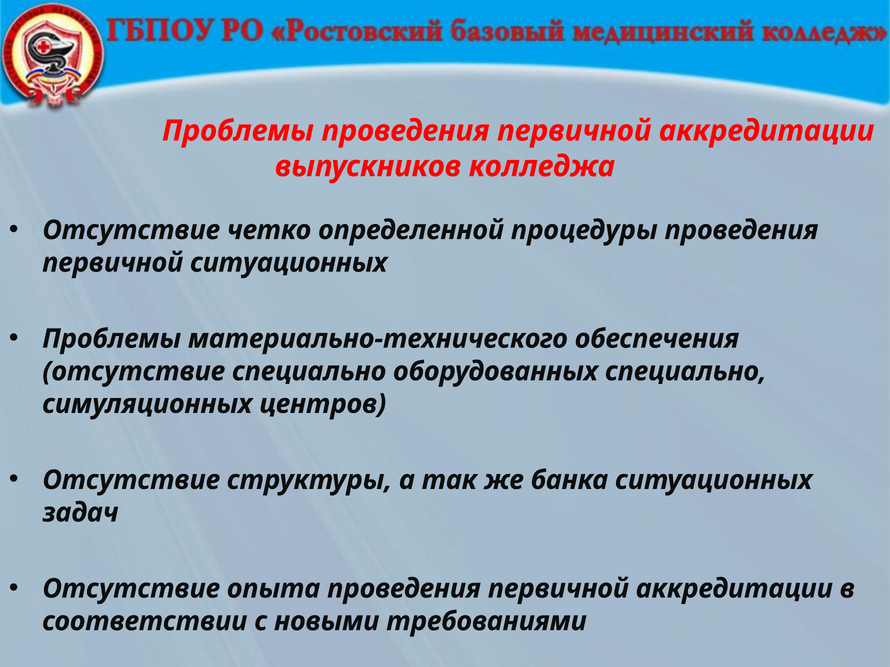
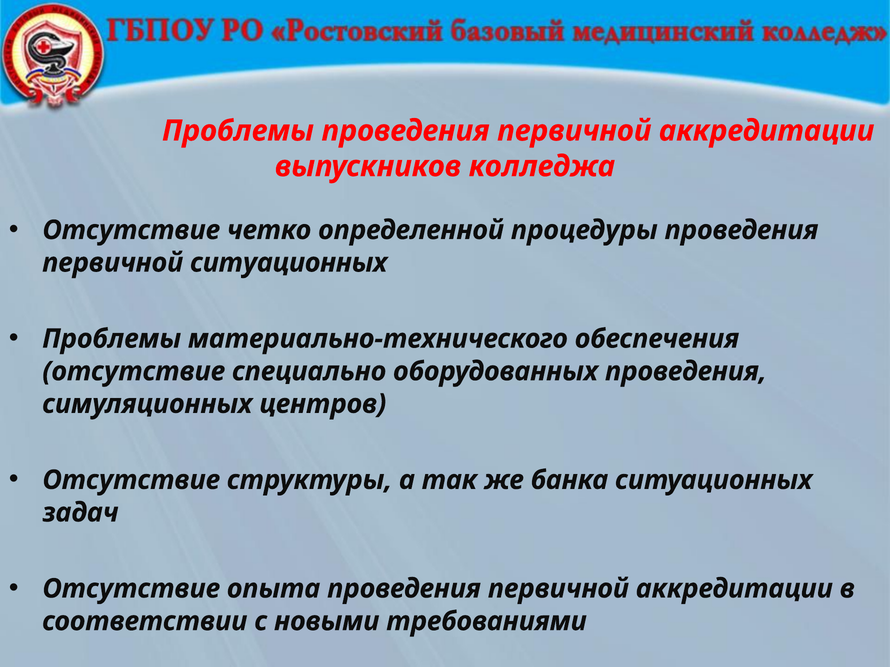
оборудованных специально: специально -> проведения (686, 372)
